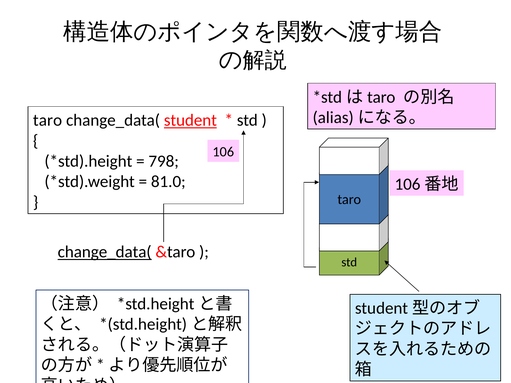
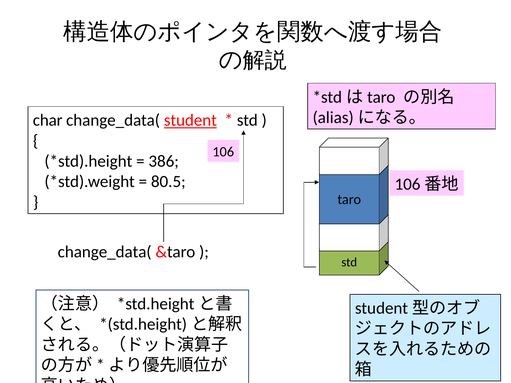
taro: taro -> char (48, 120)
798: 798 -> 386 (164, 161)
81.0: 81.0 -> 80.5 (168, 182)
change_data( underline: present -> none (105, 252)
